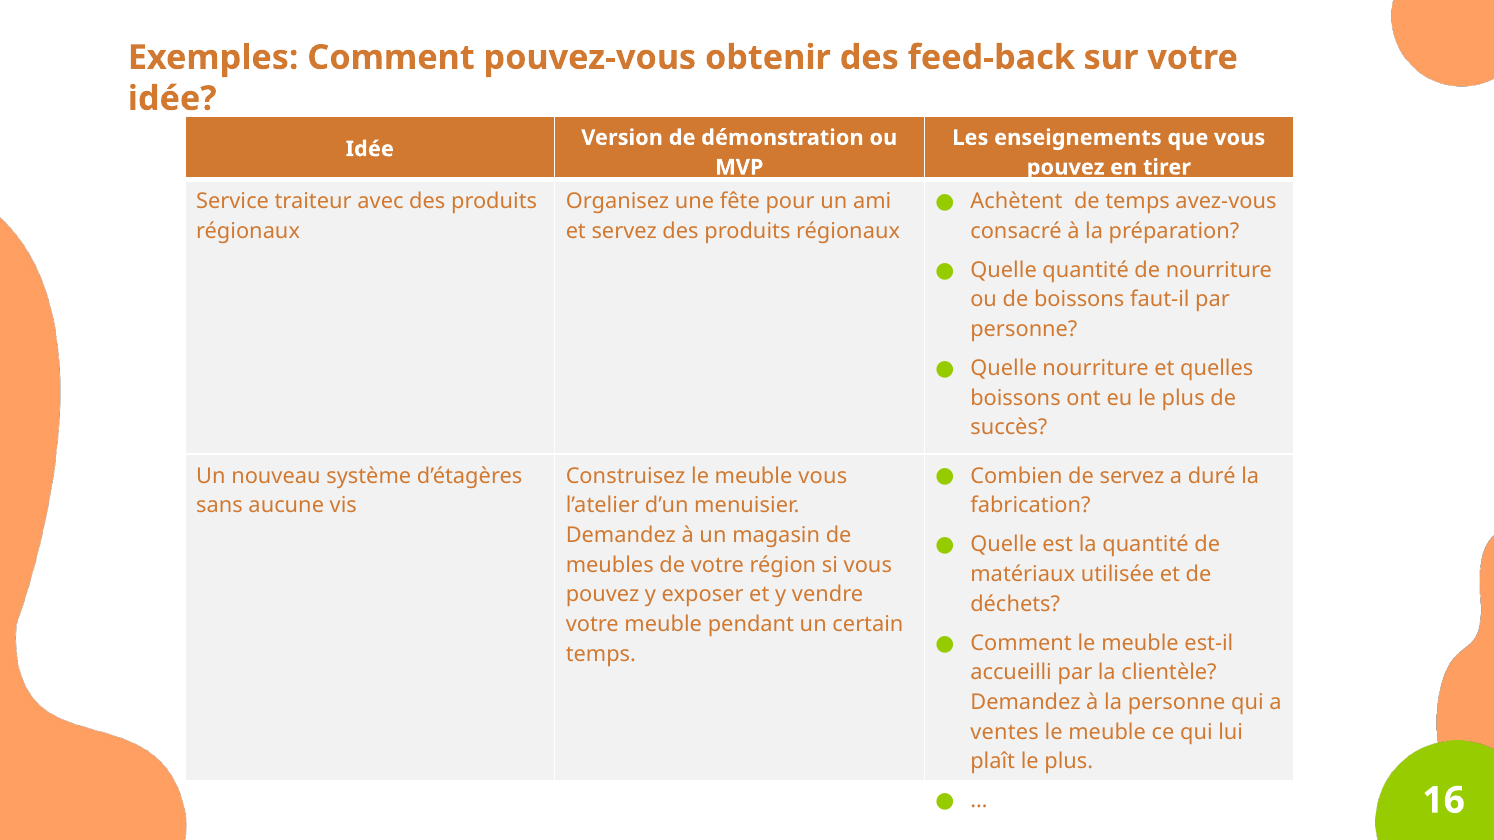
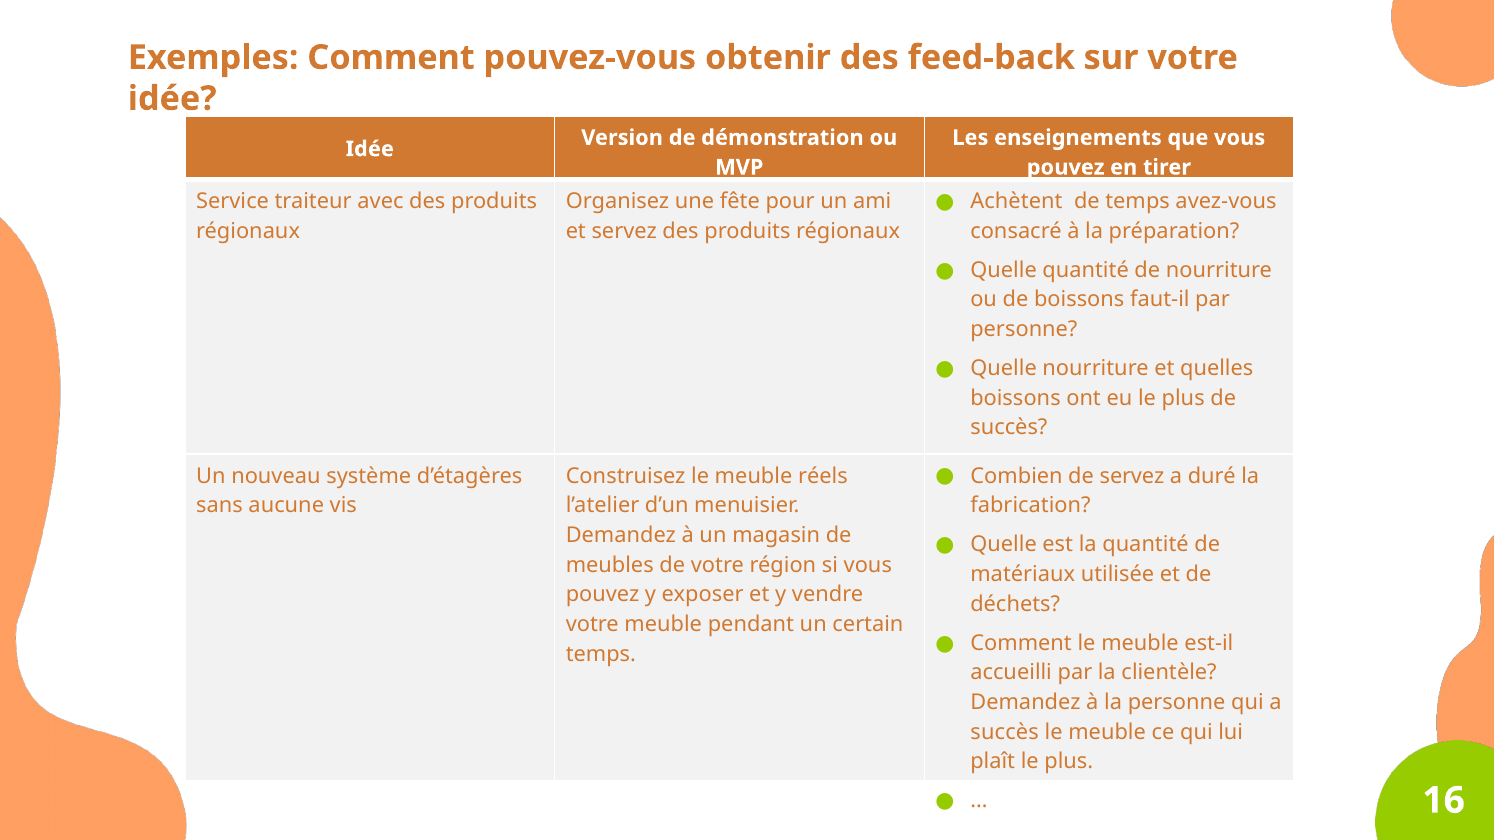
meuble vous: vous -> réels (823, 476)
ventes: ventes -> succès (1005, 732)
